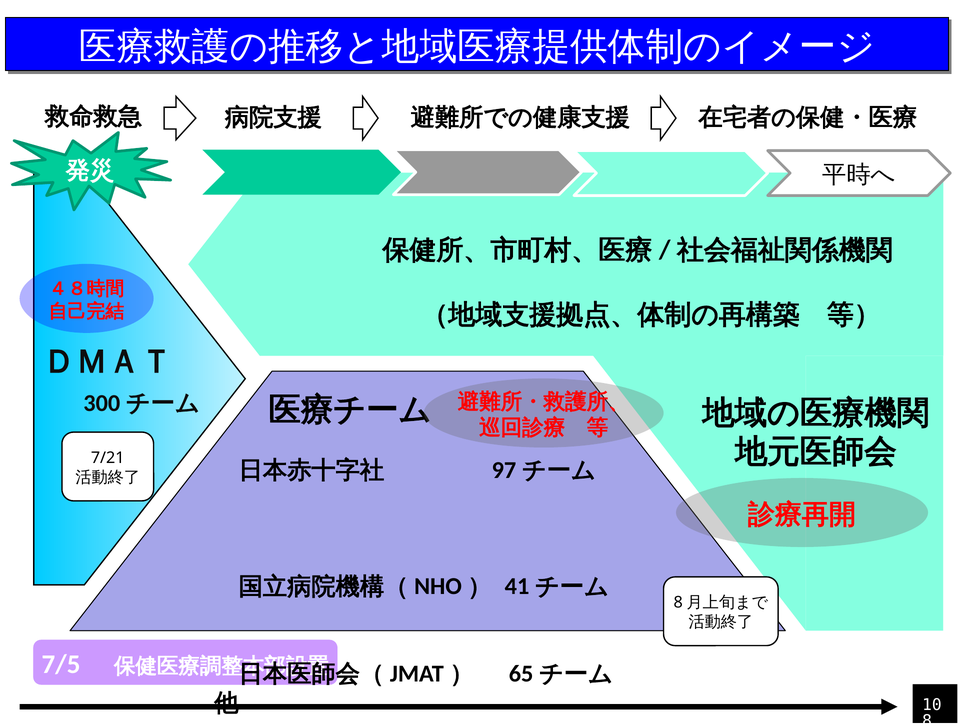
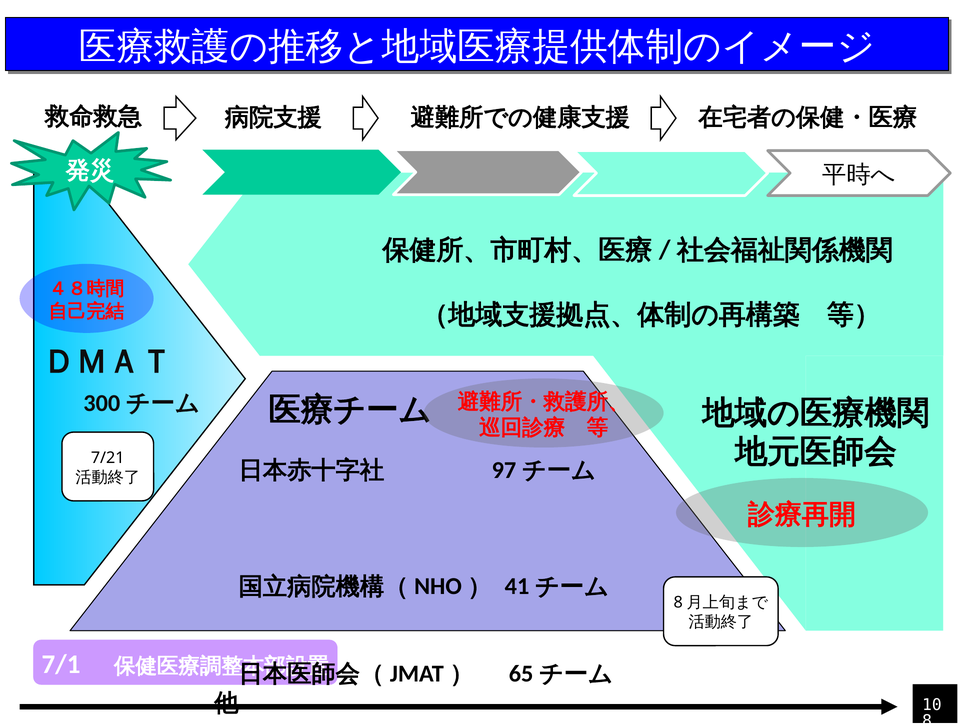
7/5: 7/5 -> 7/1 (61, 665)
